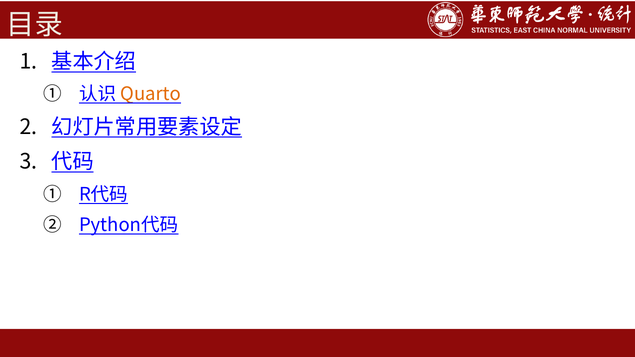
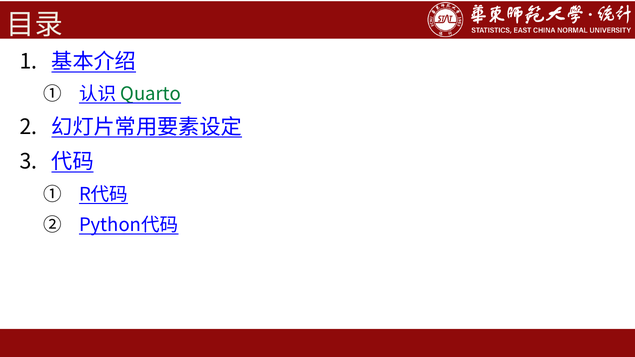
Quarto colour: orange -> green (151, 94)
